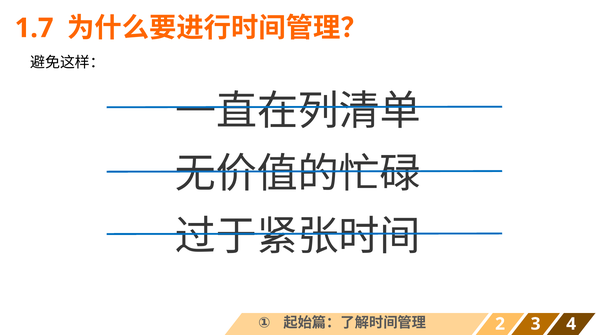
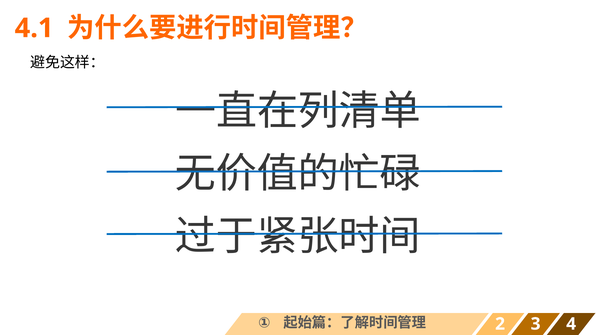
1.7: 1.7 -> 4.1 (34, 28)
